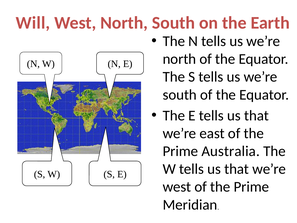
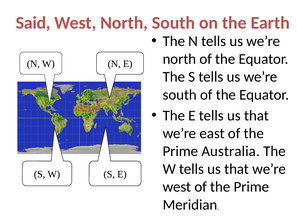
Will: Will -> Said (33, 23)
